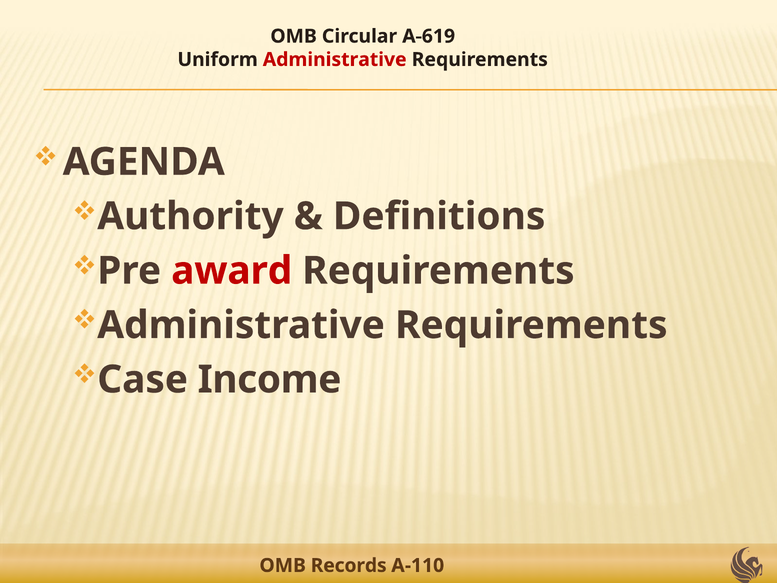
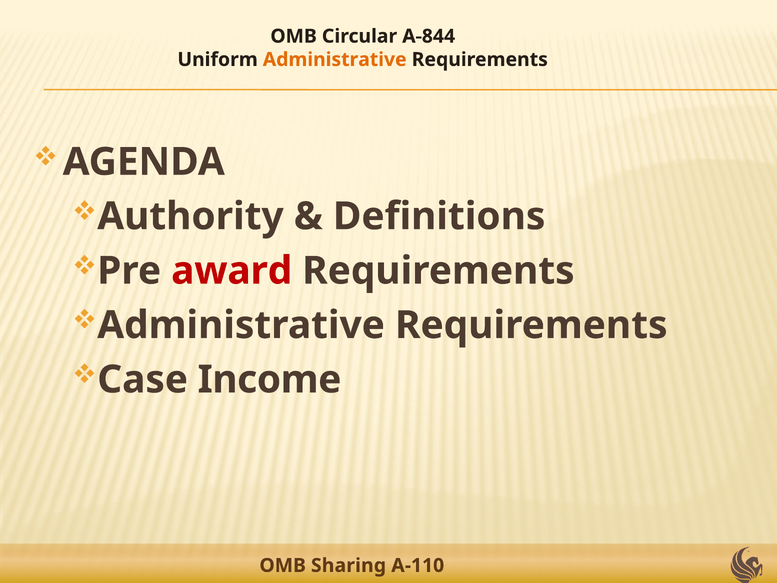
A-619: A-619 -> A-844 (429, 36)
Administrative colour: red -> orange (335, 60)
Records: Records -> Sharing (349, 565)
